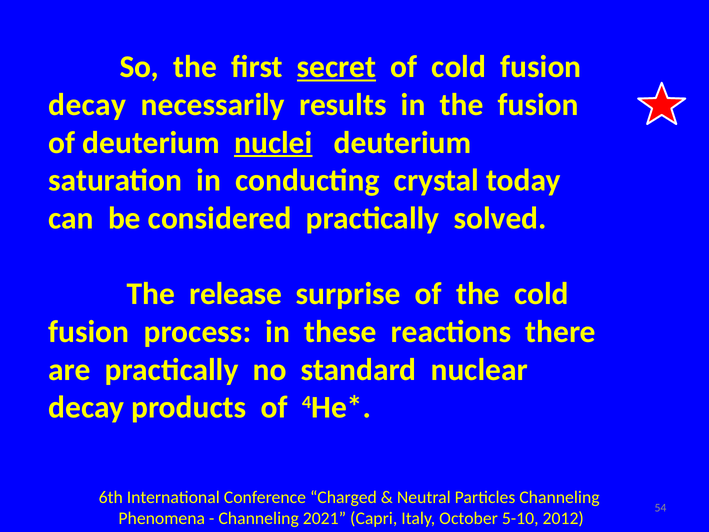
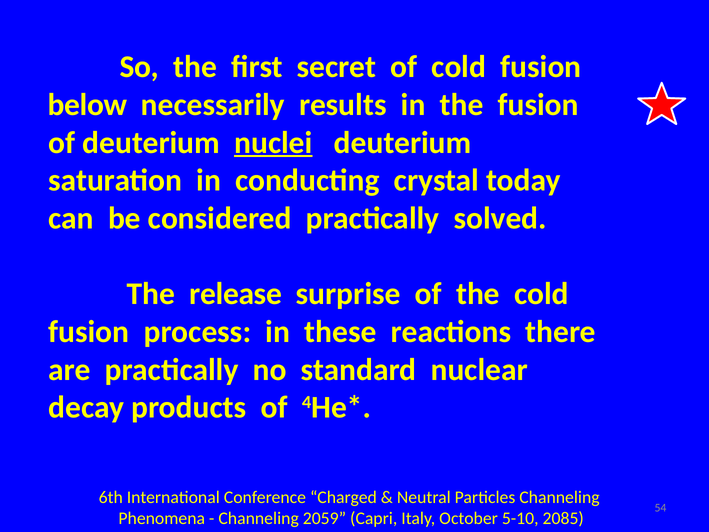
secret underline: present -> none (336, 67)
decay: decay -> below (88, 105)
2021: 2021 -> 2059 (324, 518)
2012: 2012 -> 2085 (563, 518)
